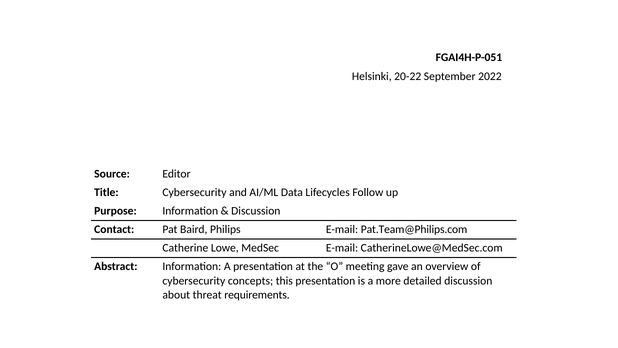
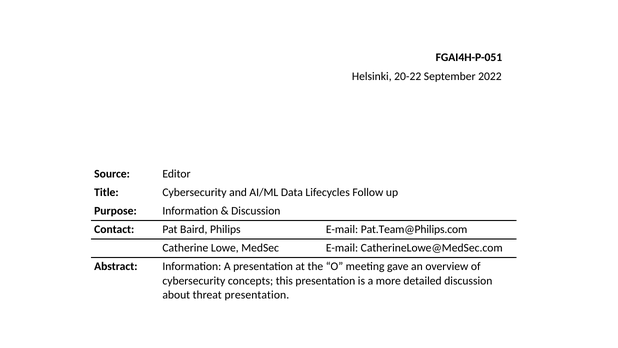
threat requirements: requirements -> presentation (257, 295)
